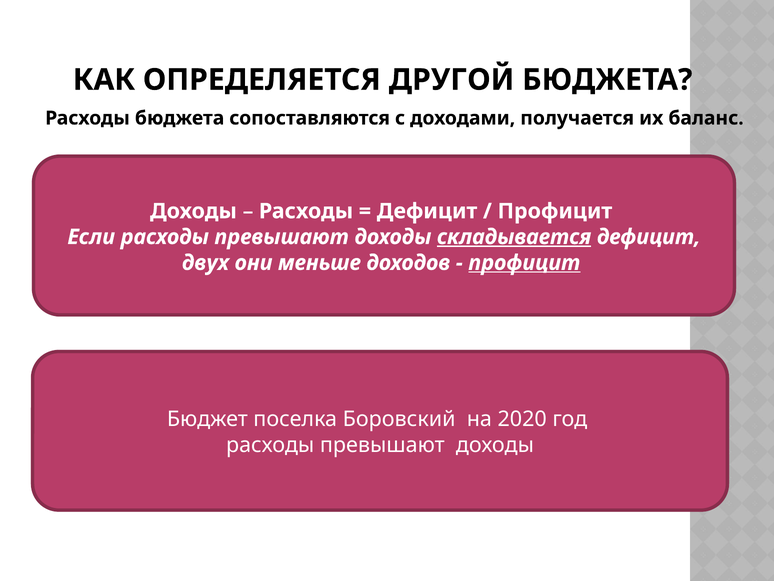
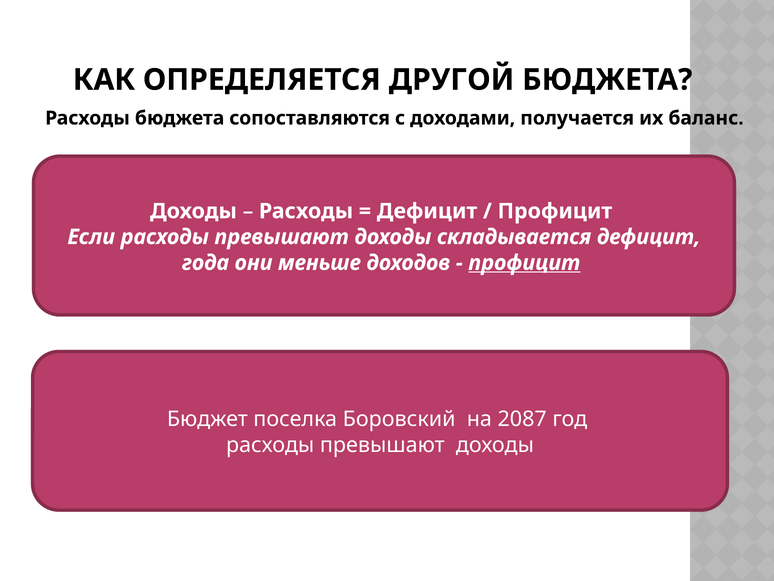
складывается underline: present -> none (514, 237)
двух: двух -> года (206, 263)
2020: 2020 -> 2087 (522, 419)
